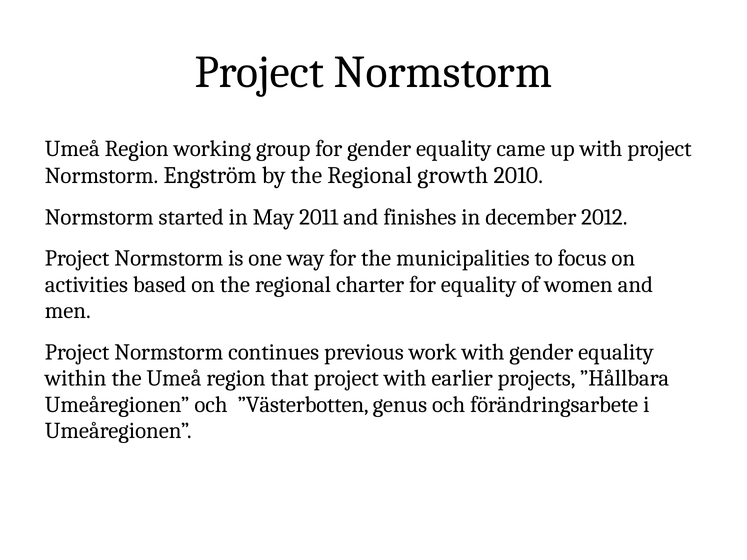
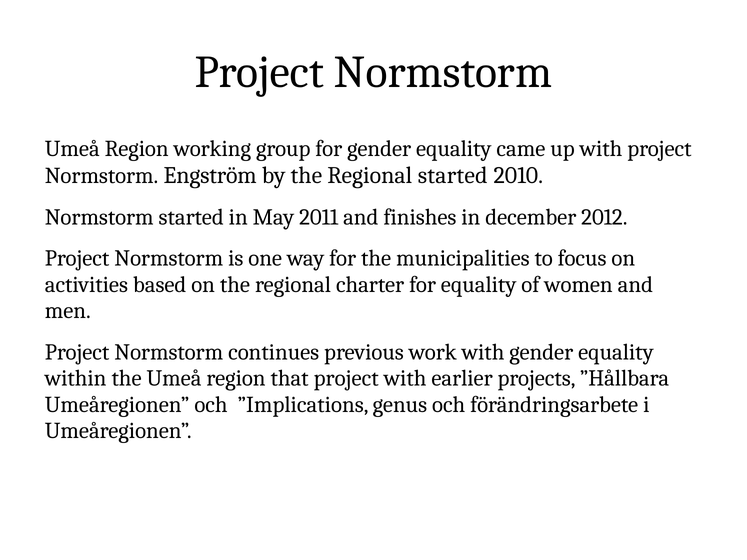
Regional growth: growth -> started (453, 176)
”Västerbotten: ”Västerbotten -> ”Implications (303, 405)
